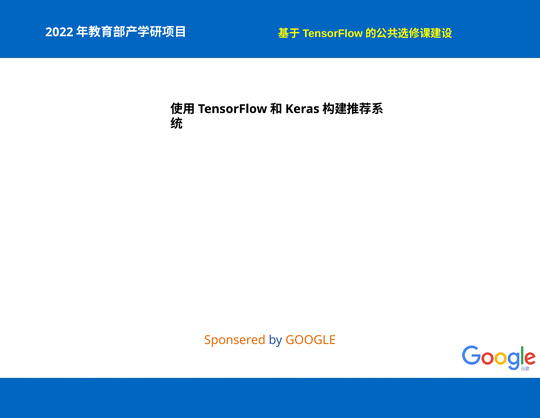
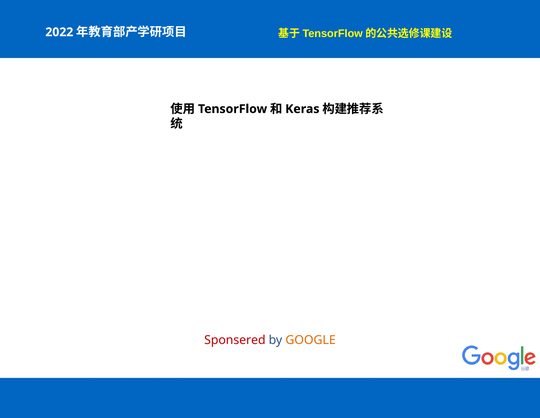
Sponsered colour: orange -> red (235, 340)
